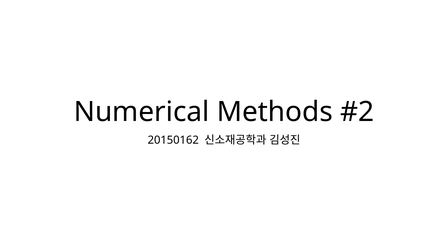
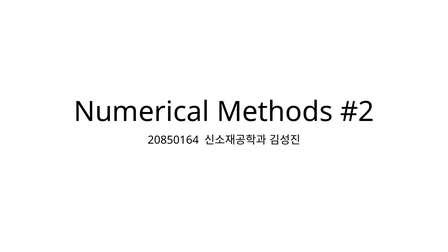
20150162: 20150162 -> 20850164 (173, 140)
